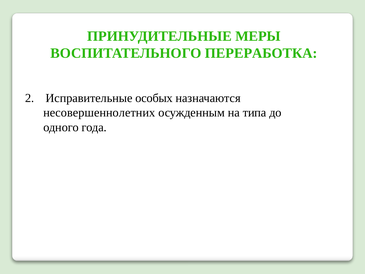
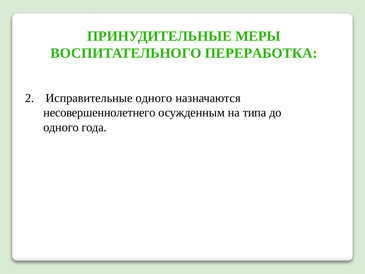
Исправительные особых: особых -> одного (154, 98)
несовершеннолетних: несовершеннолетних -> несовершеннолетнего (99, 113)
